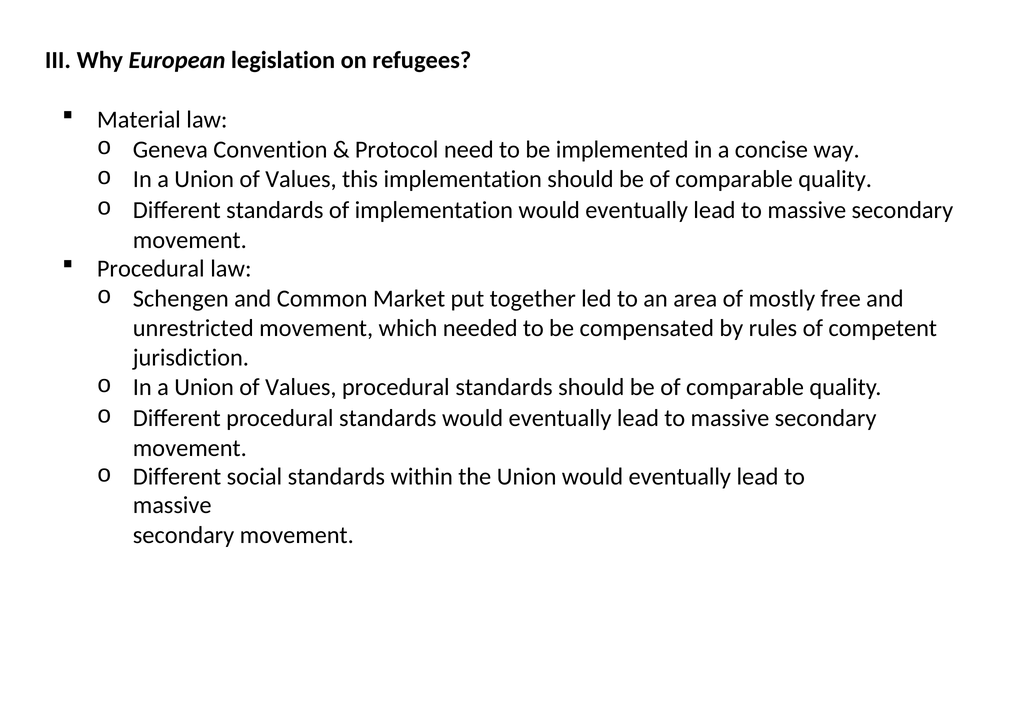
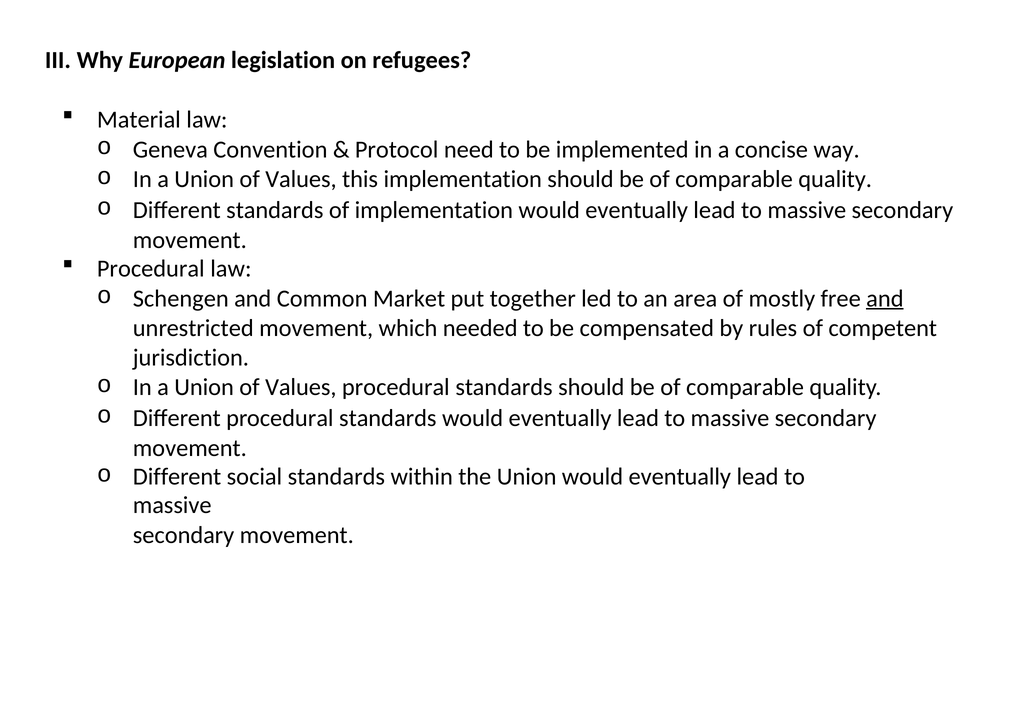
and underline: none -> present (885, 298)
